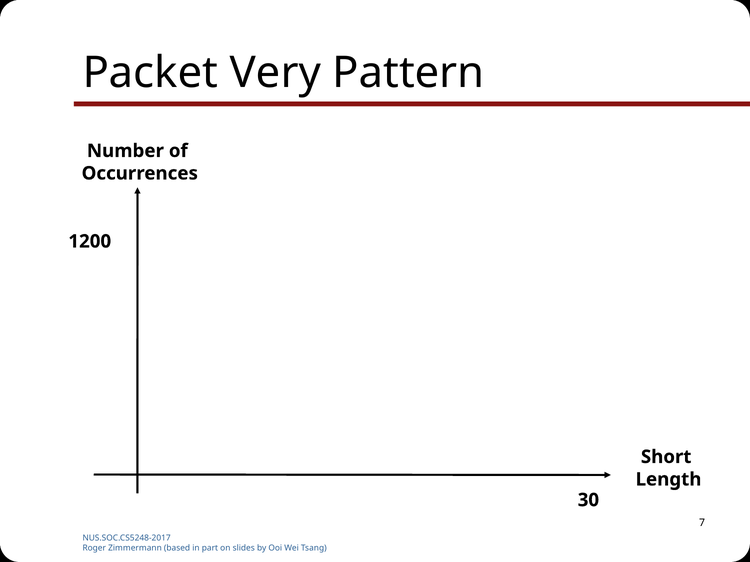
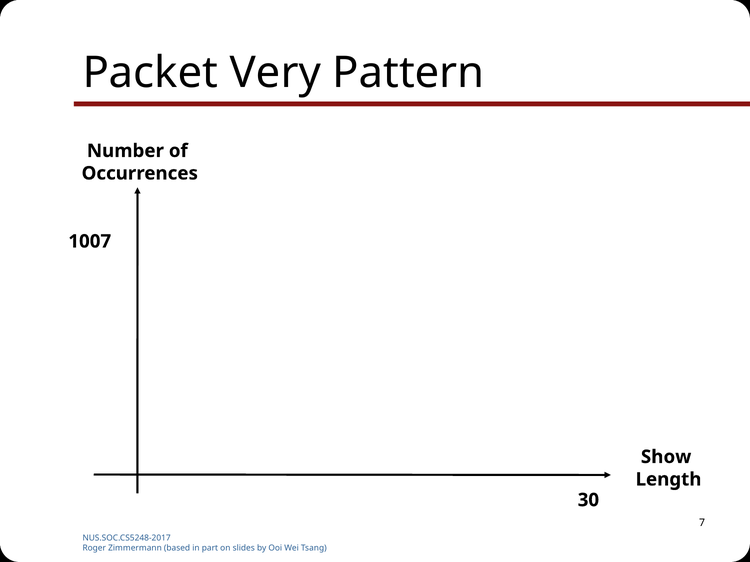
1200: 1200 -> 1007 (90, 242)
Short: Short -> Show (666, 457)
